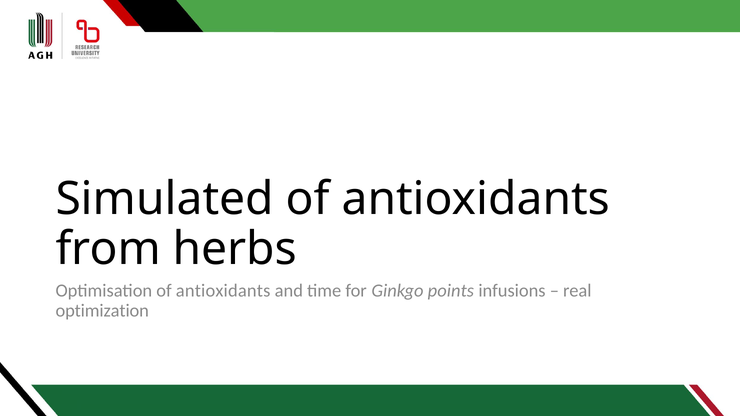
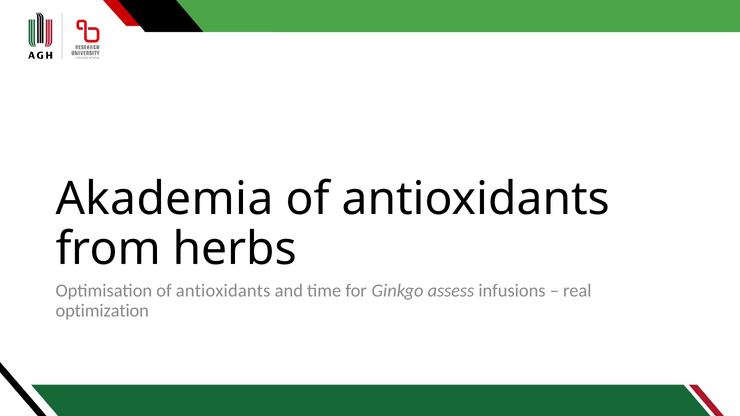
Simulated: Simulated -> Akademia (165, 199)
points: points -> assess (451, 291)
